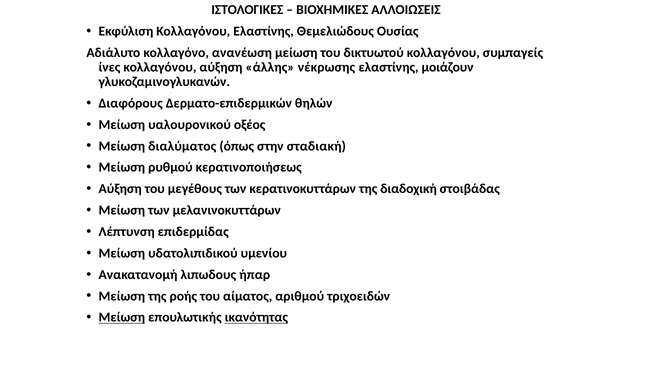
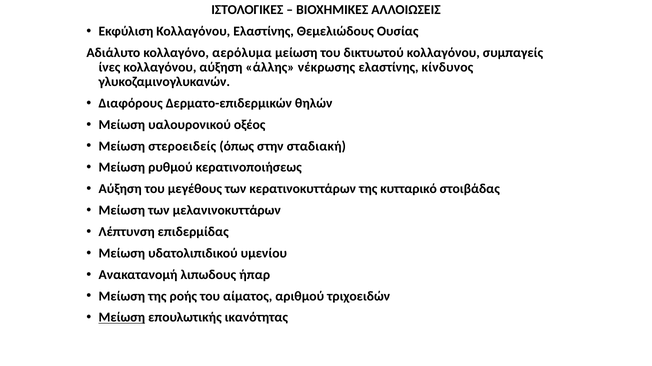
ανανέωση: ανανέωση -> αερόλυμα (242, 53)
μοιάζουν: μοιάζουν -> κίνδυνος (447, 67)
διαλύματος: διαλύματος -> στεροειδείς (182, 146)
διαδοχική: διαδοχική -> κυτταρικό (409, 189)
ικανότητας underline: present -> none (256, 318)
